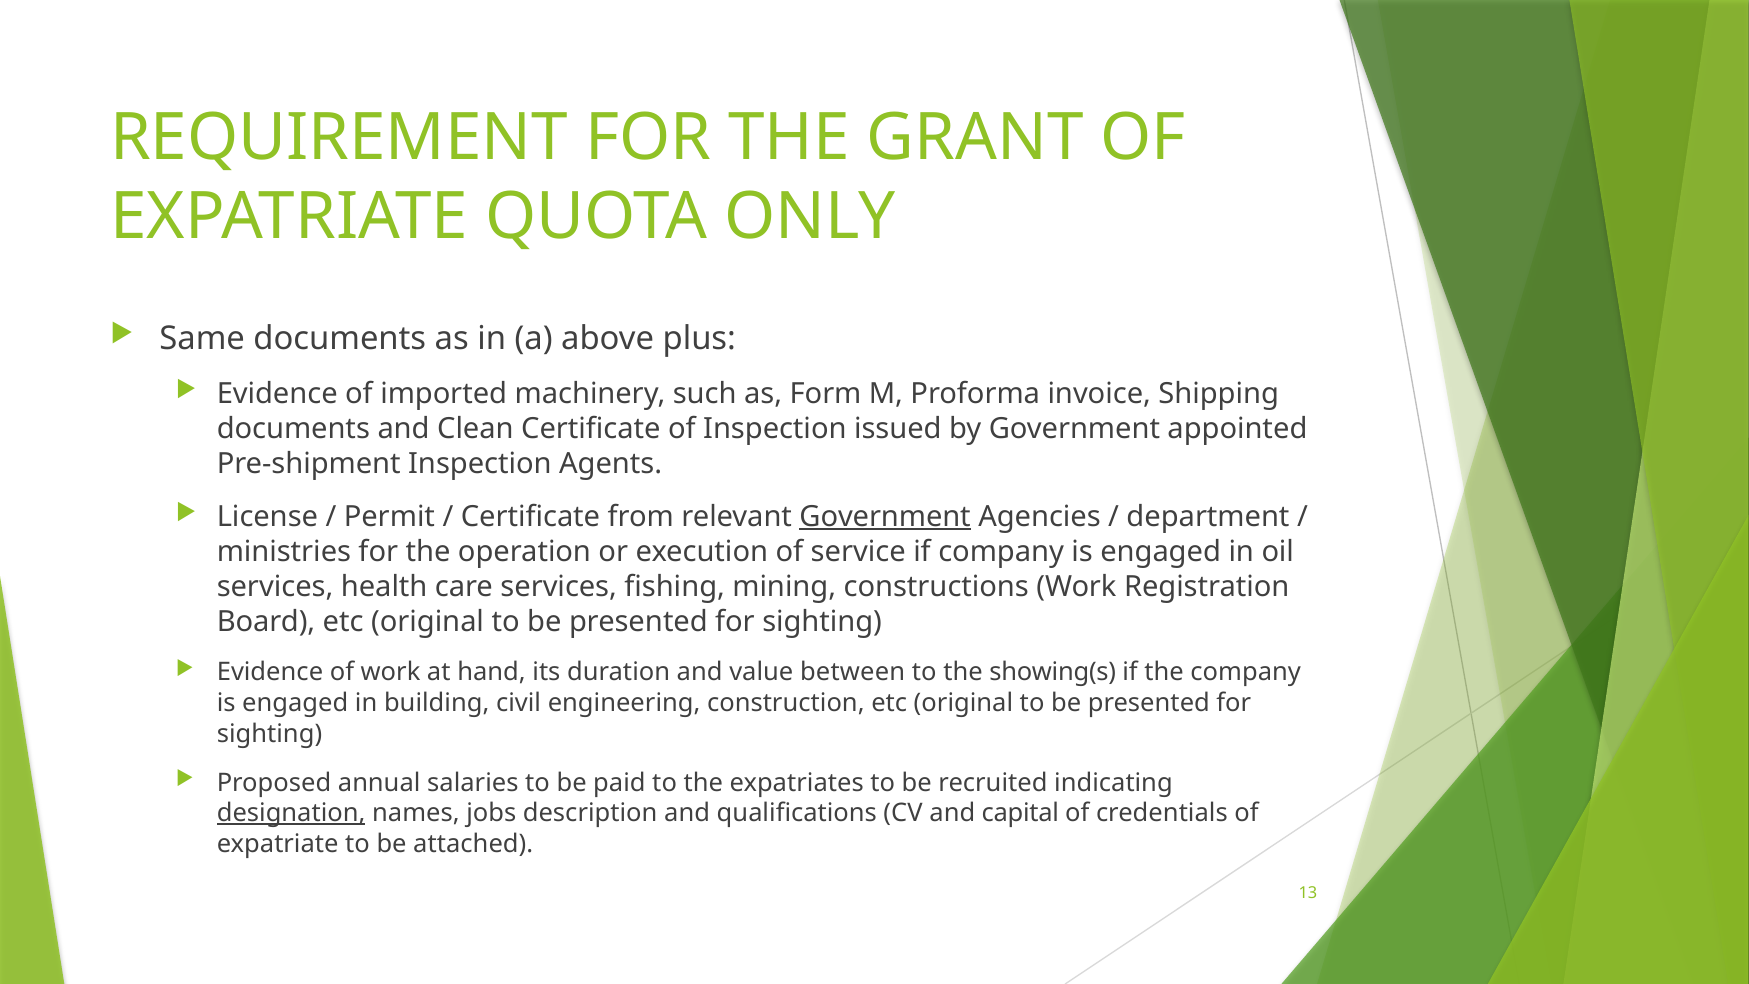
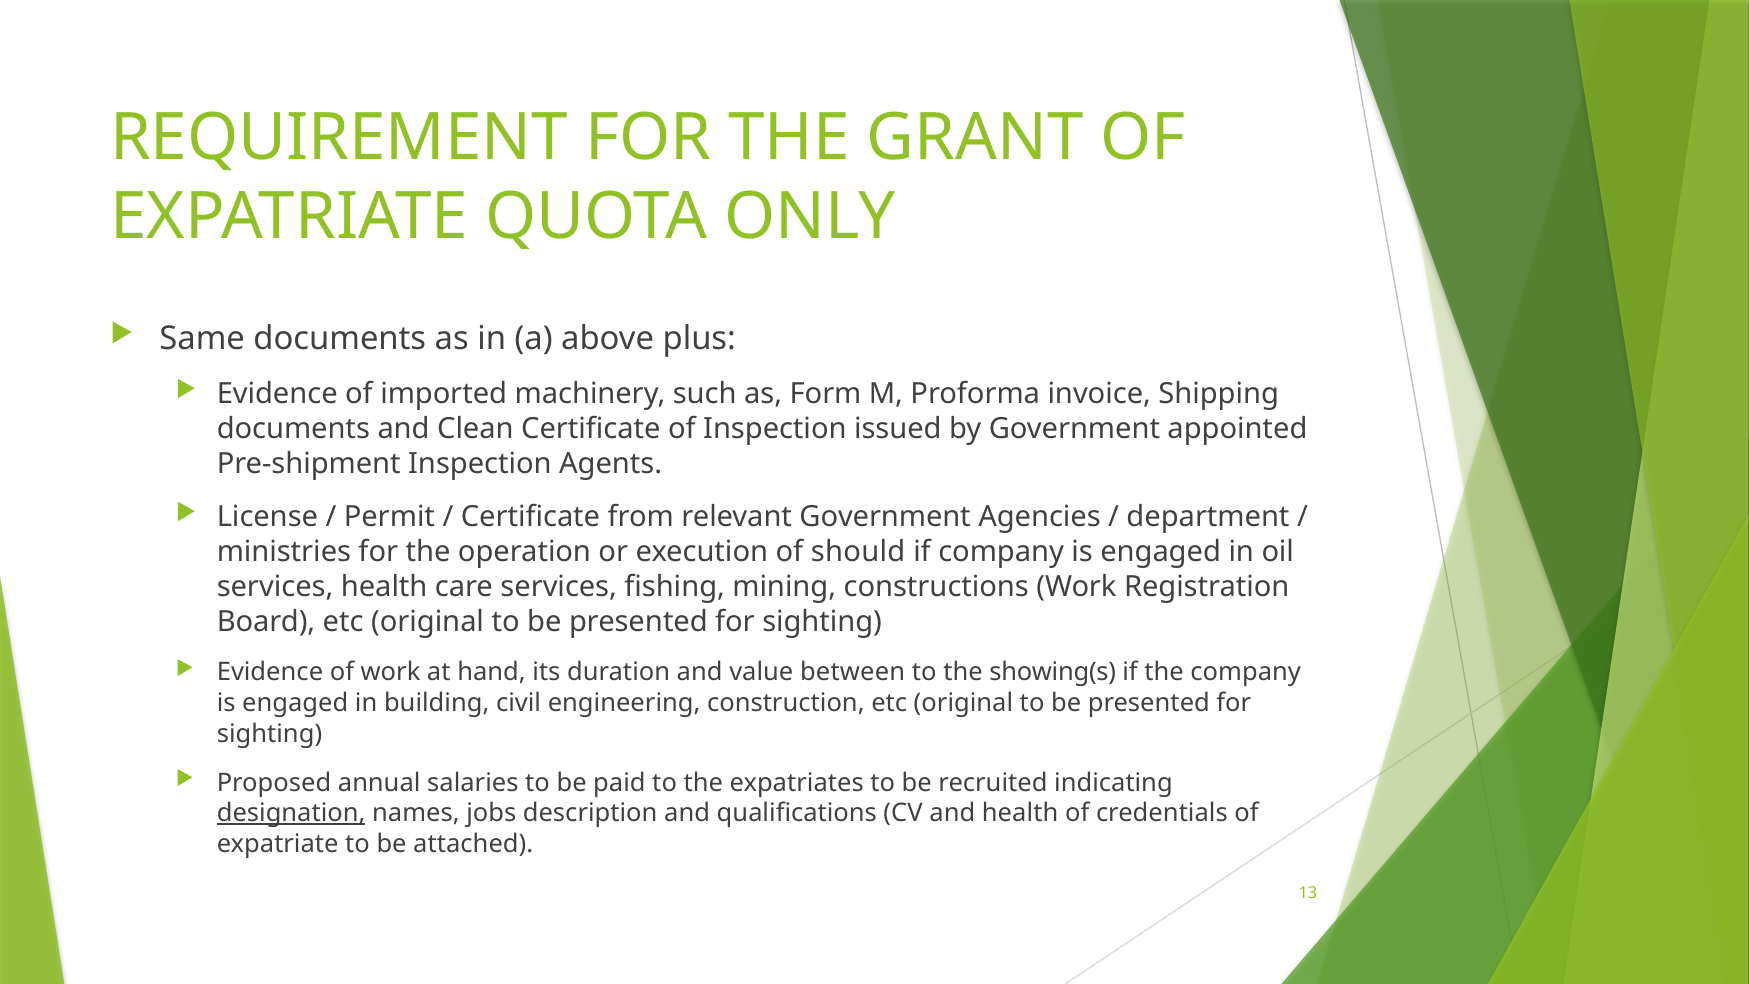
Government underline: present -> none (885, 517)
service: service -> should (858, 552)
and capital: capital -> health (1020, 813)
